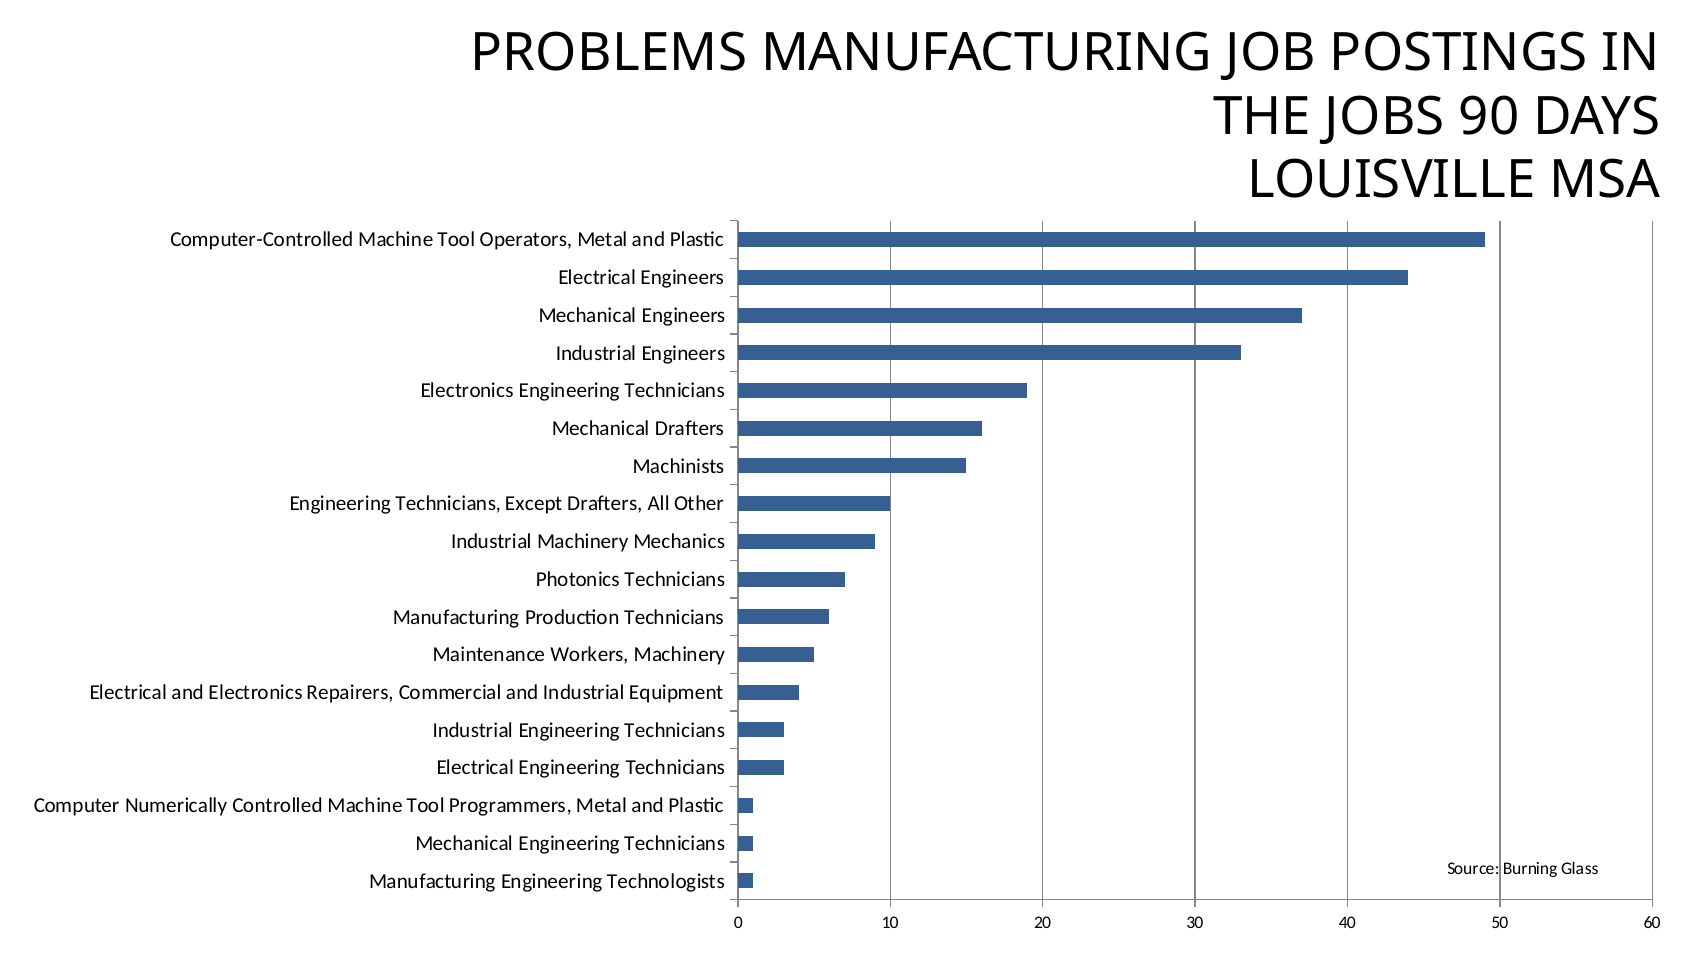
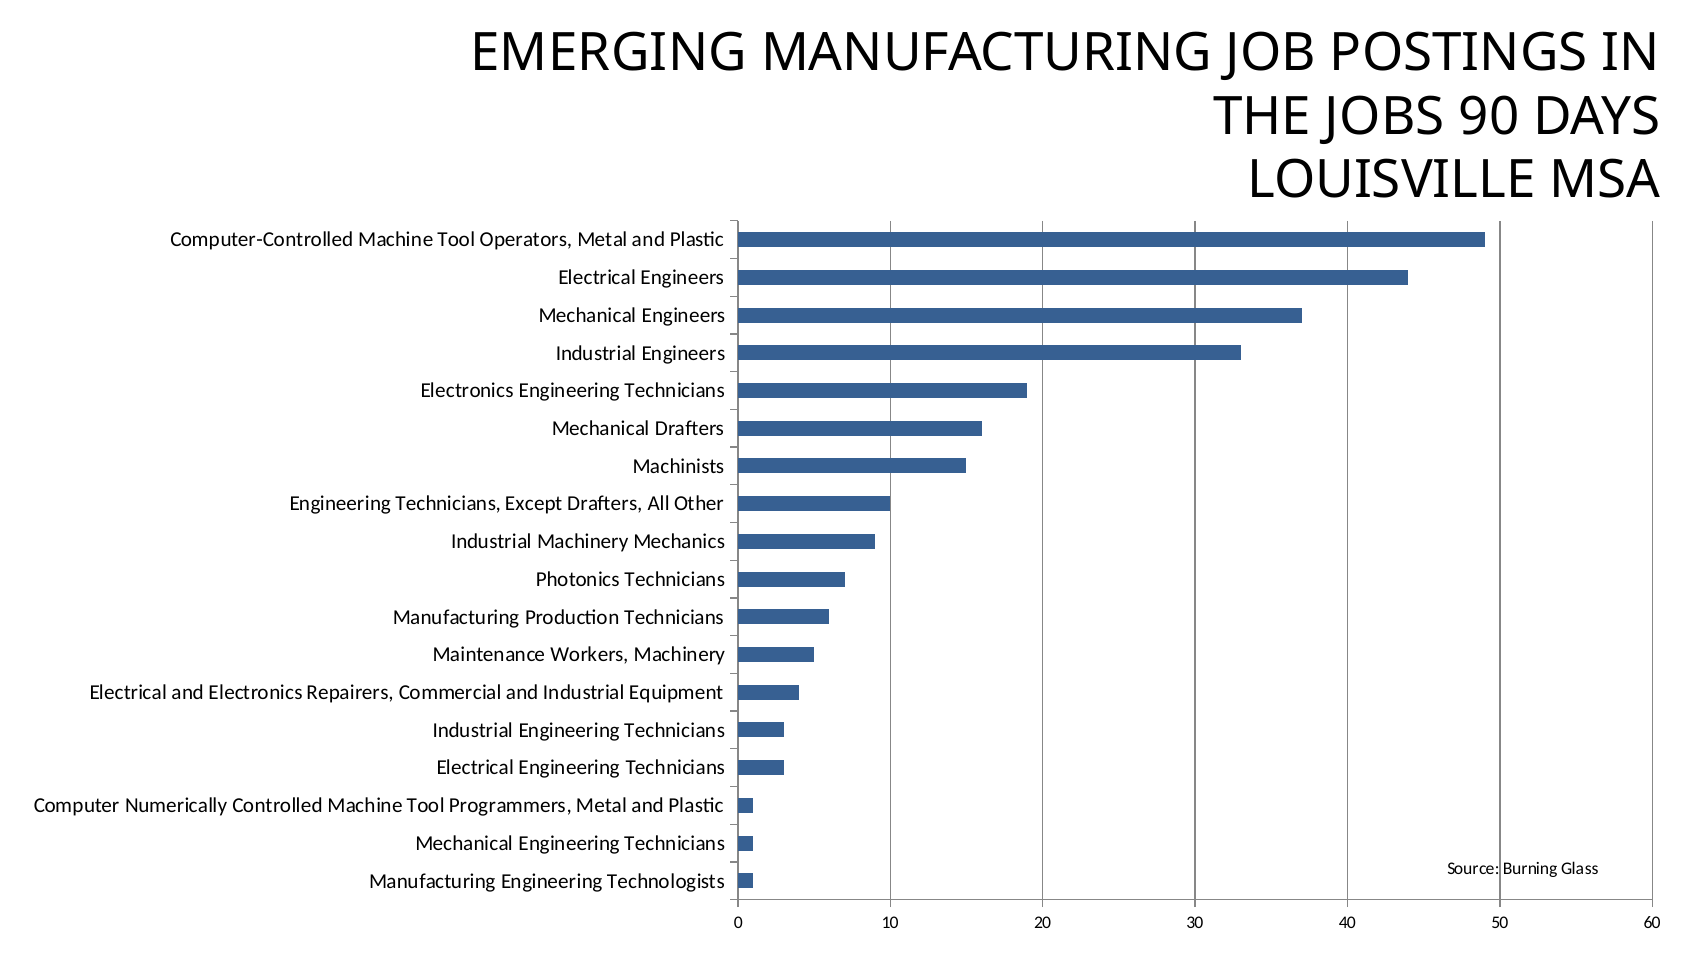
PROBLEMS: PROBLEMS -> EMERGING (609, 53)
